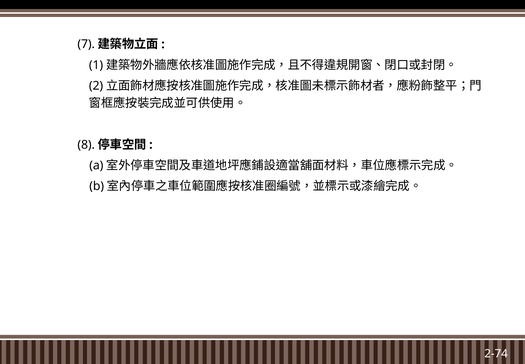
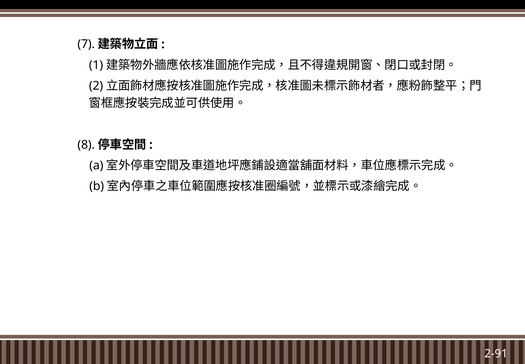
2-74: 2-74 -> 2-91 (496, 353)
